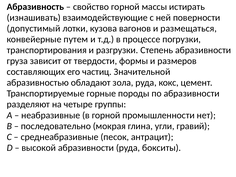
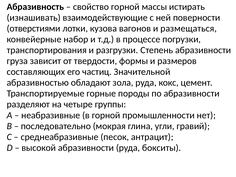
допустимый: допустимый -> отверстиями (34, 28)
путем: путем -> набор (76, 39)
